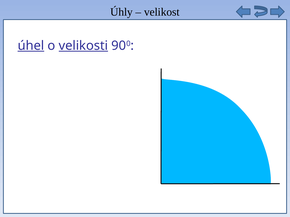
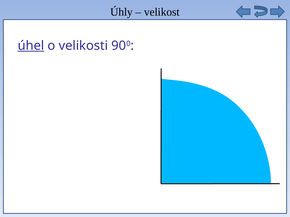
velikosti underline: present -> none (83, 46)
